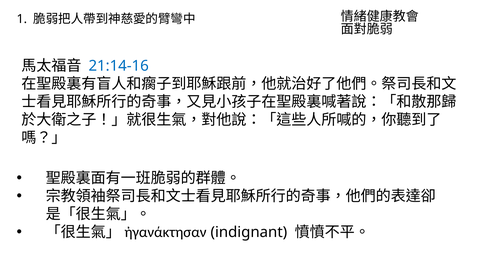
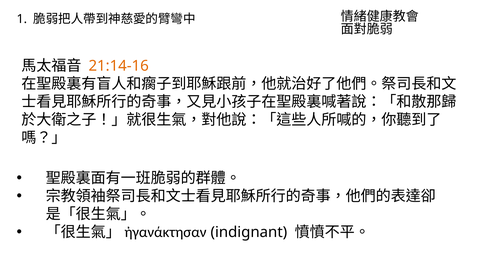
21:14-16 colour: blue -> orange (119, 66)
